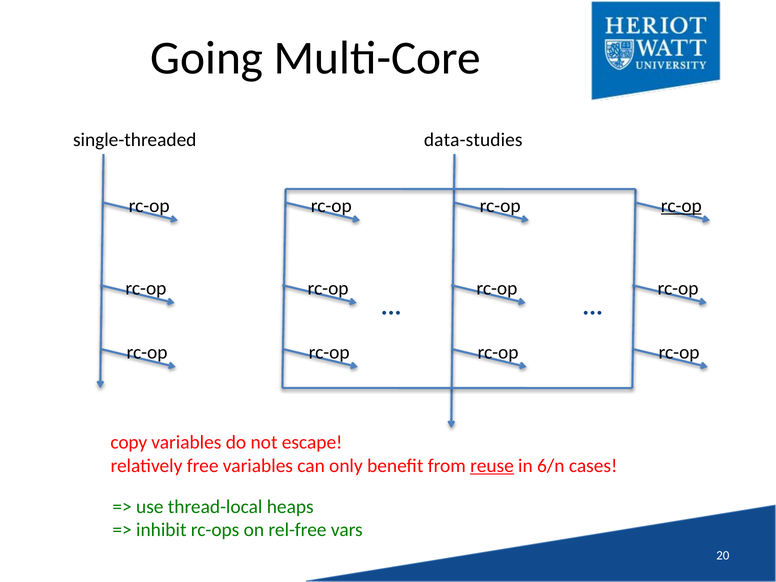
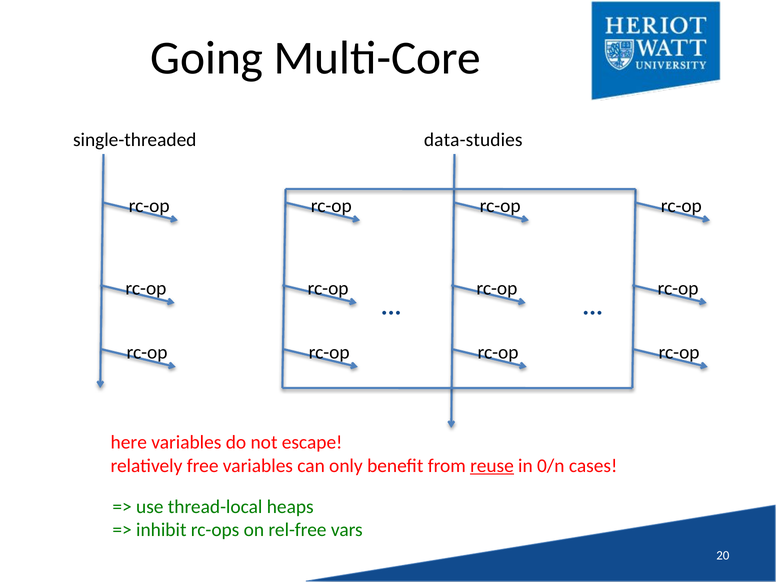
rc-op underline: present -> none (681, 206)
copy: copy -> here (129, 443)
6/n: 6/n -> 0/n (551, 466)
